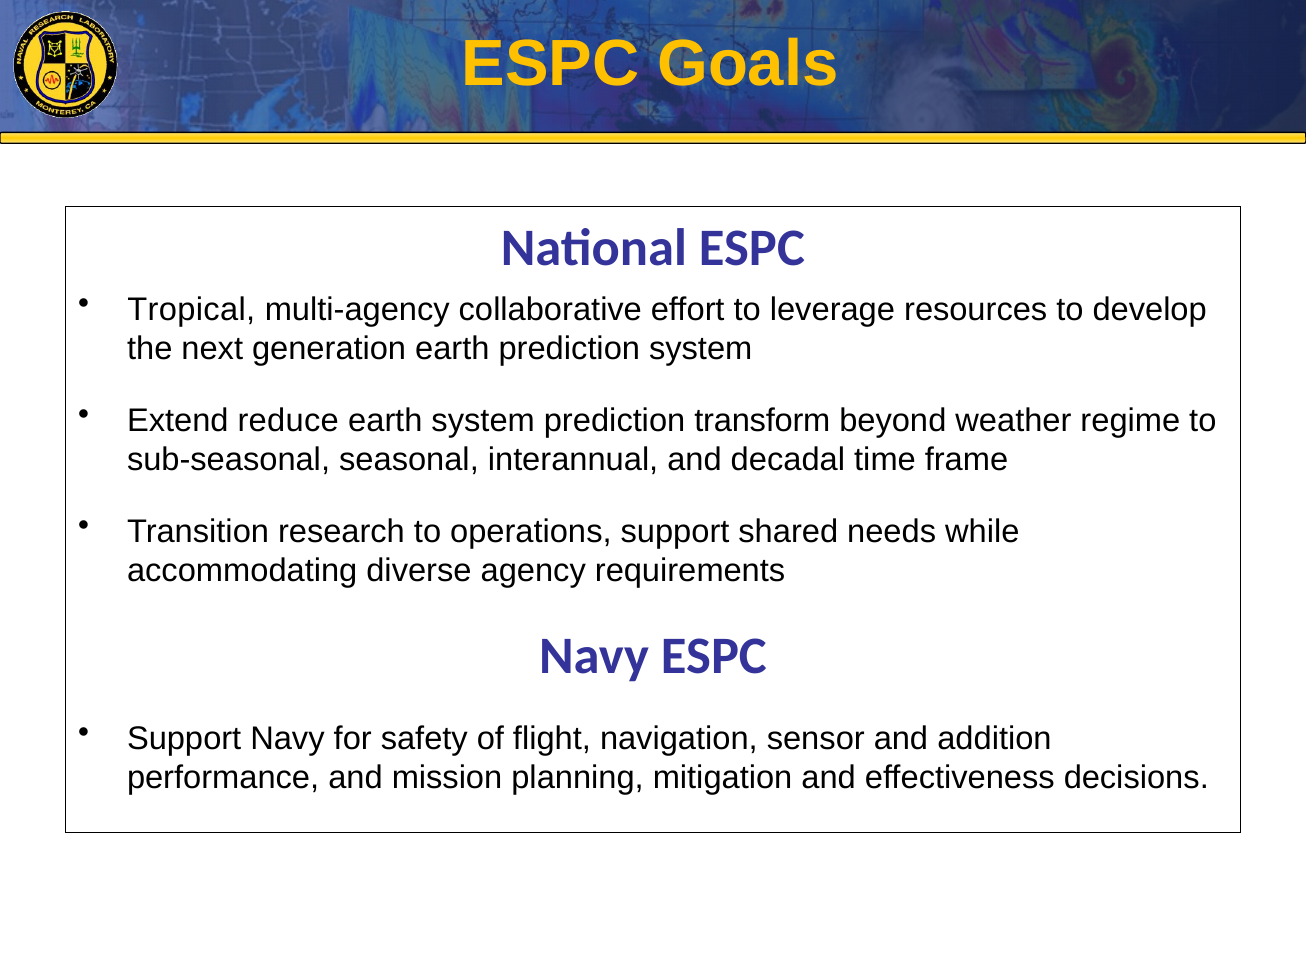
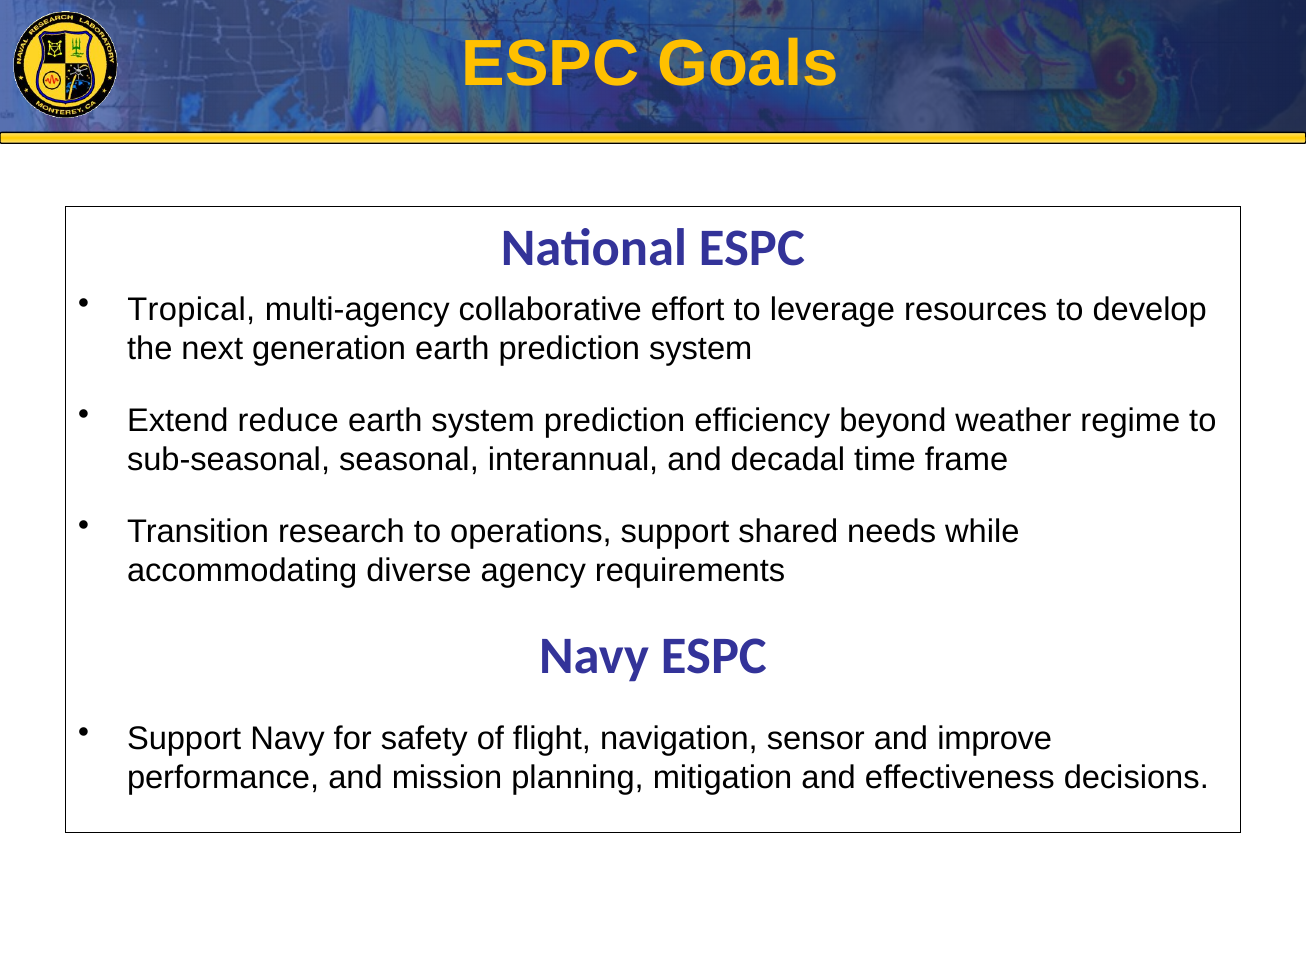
transform: transform -> efficiency (762, 420)
addition: addition -> improve (995, 738)
